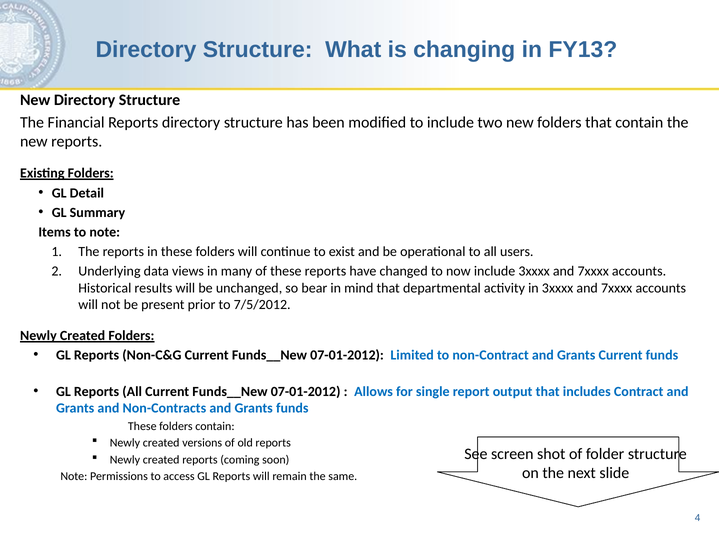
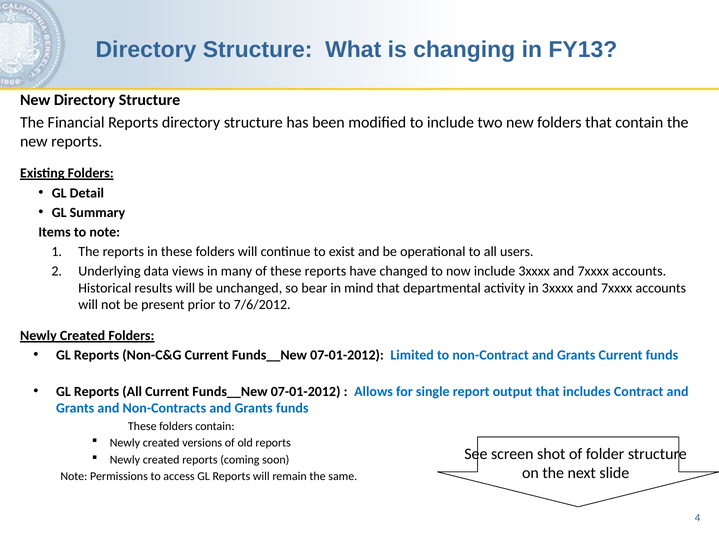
7/5/2012: 7/5/2012 -> 7/6/2012 (262, 305)
